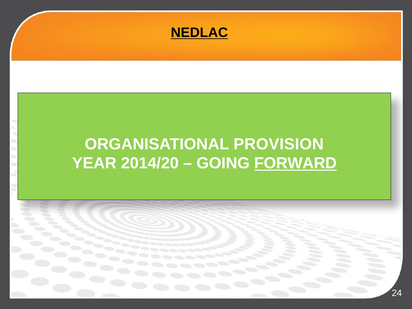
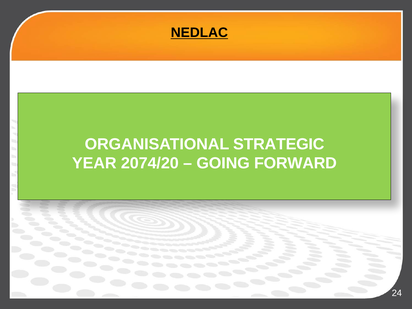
PROVISION: PROVISION -> STRATEGIC (279, 144)
2014/20: 2014/20 -> 2074/20 (150, 163)
FORWARD underline: present -> none (295, 163)
